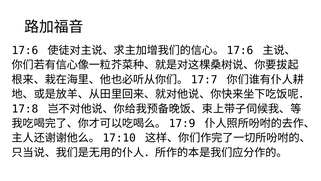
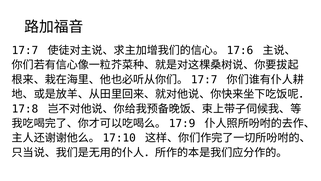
17:6: 17:6 -> 17:7 (25, 50)
